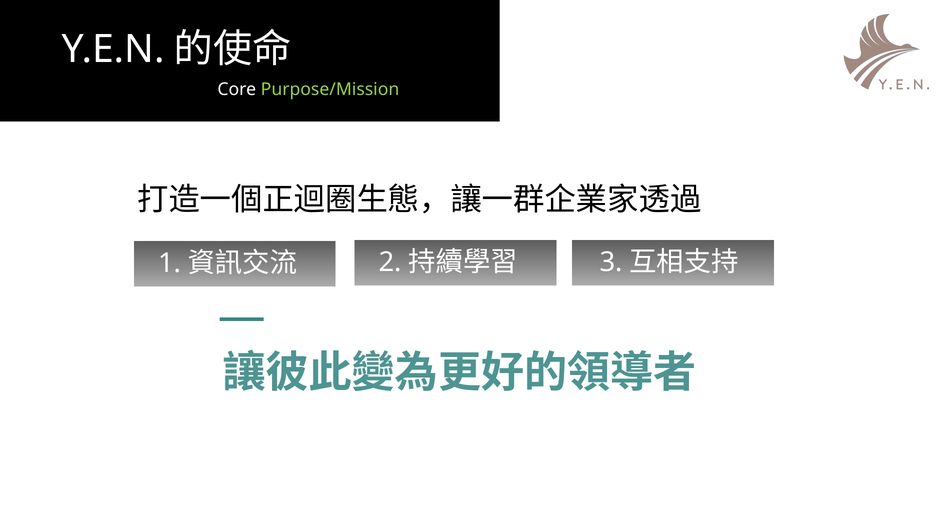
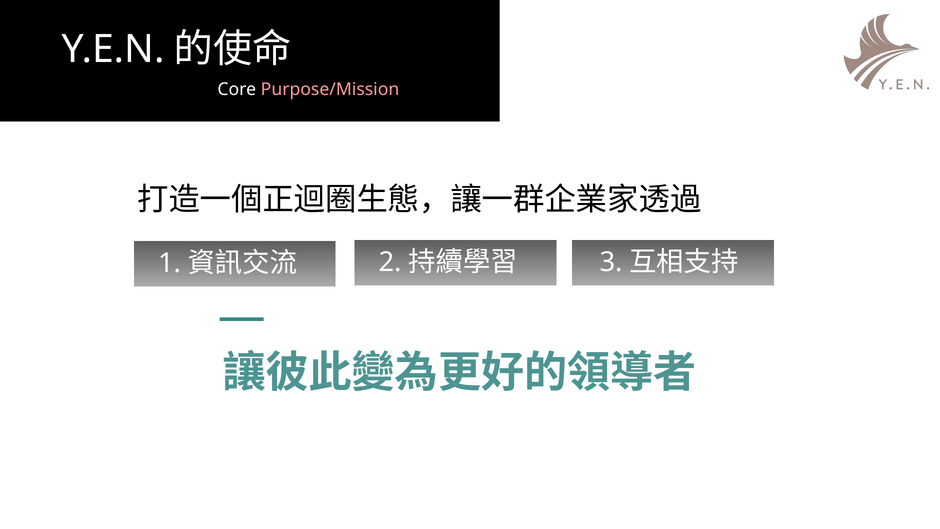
Purpose/Mission colour: light green -> pink (330, 89)
